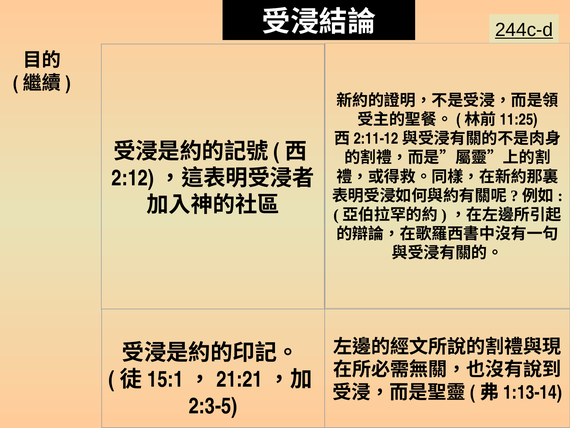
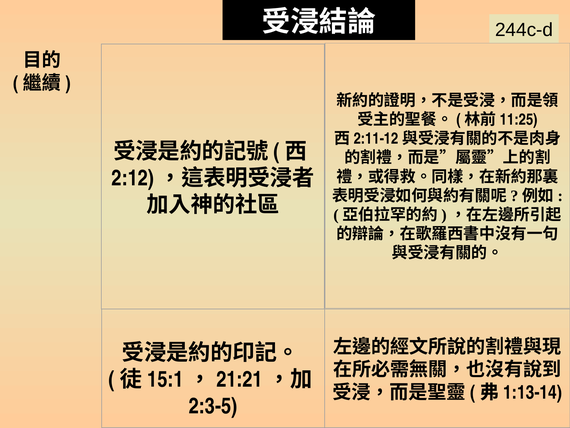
244c-d underline: present -> none (524, 30)
